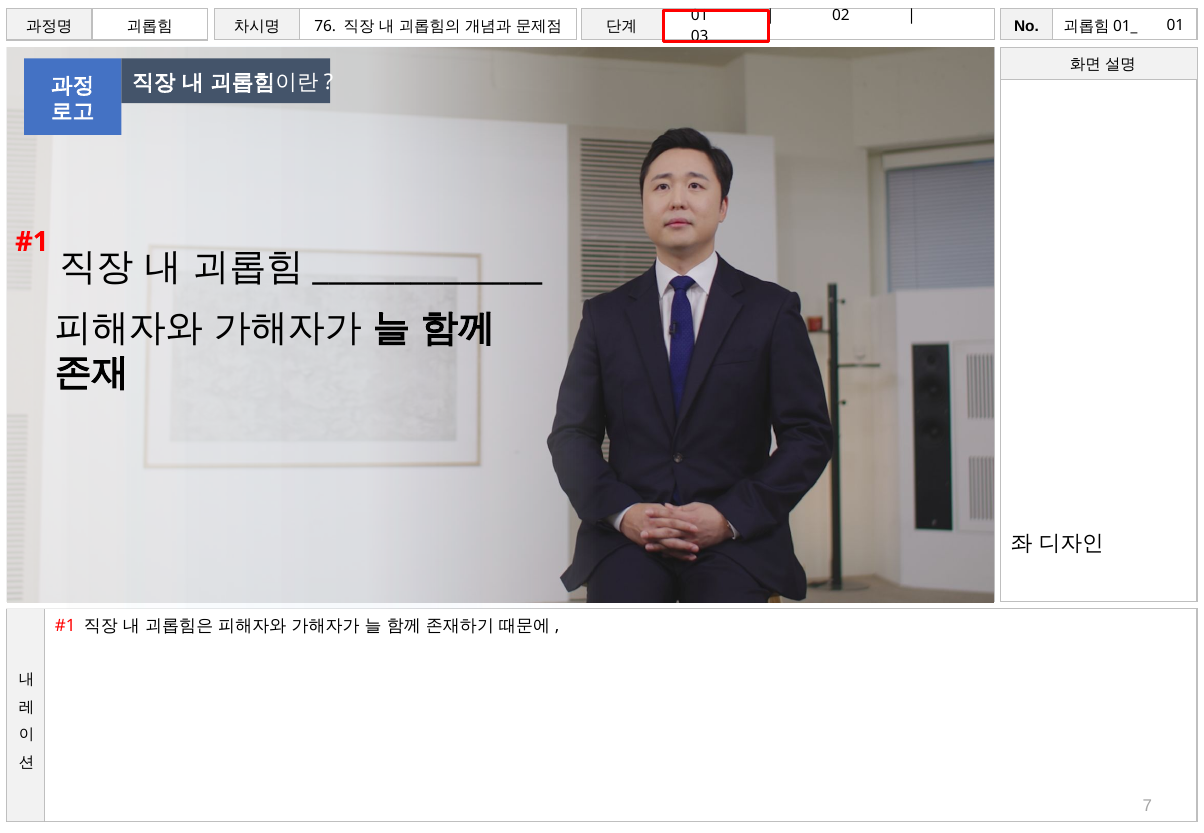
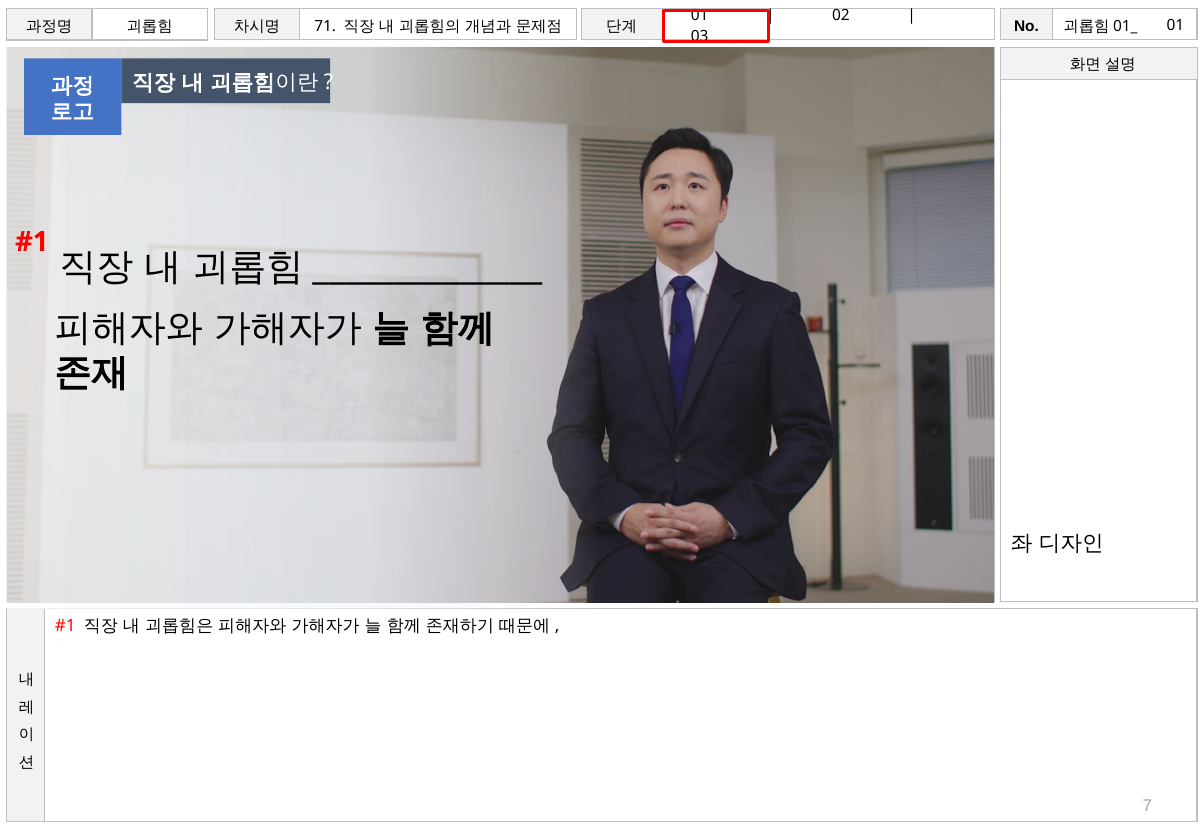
76: 76 -> 71 (325, 26)
